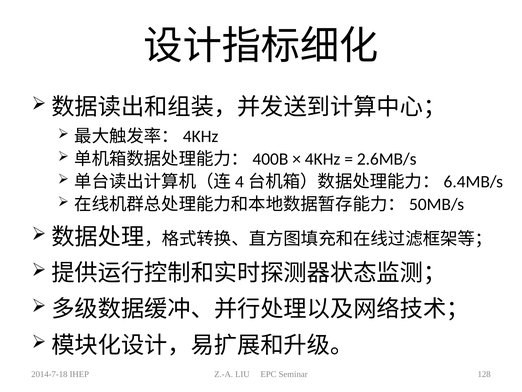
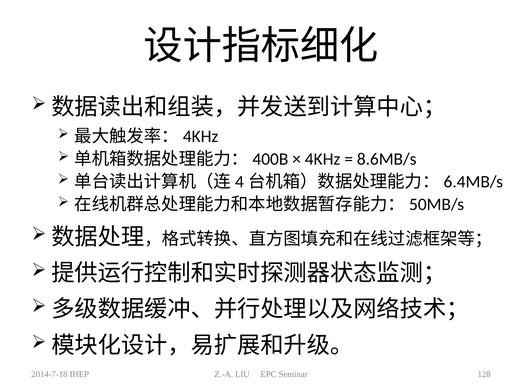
2.6MB/s: 2.6MB/s -> 8.6MB/s (387, 159)
